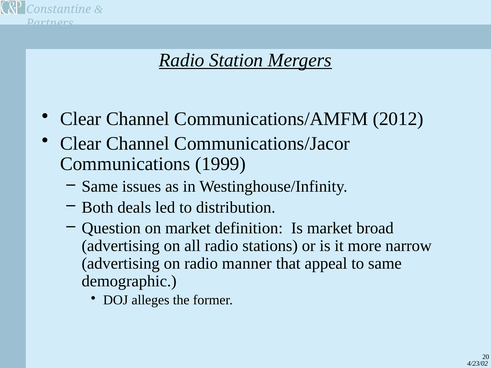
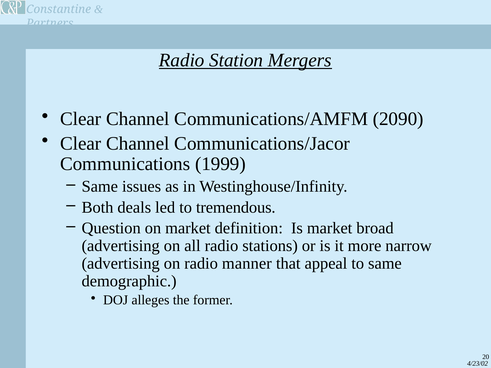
2012: 2012 -> 2090 (398, 119)
distribution: distribution -> tremendous (236, 207)
